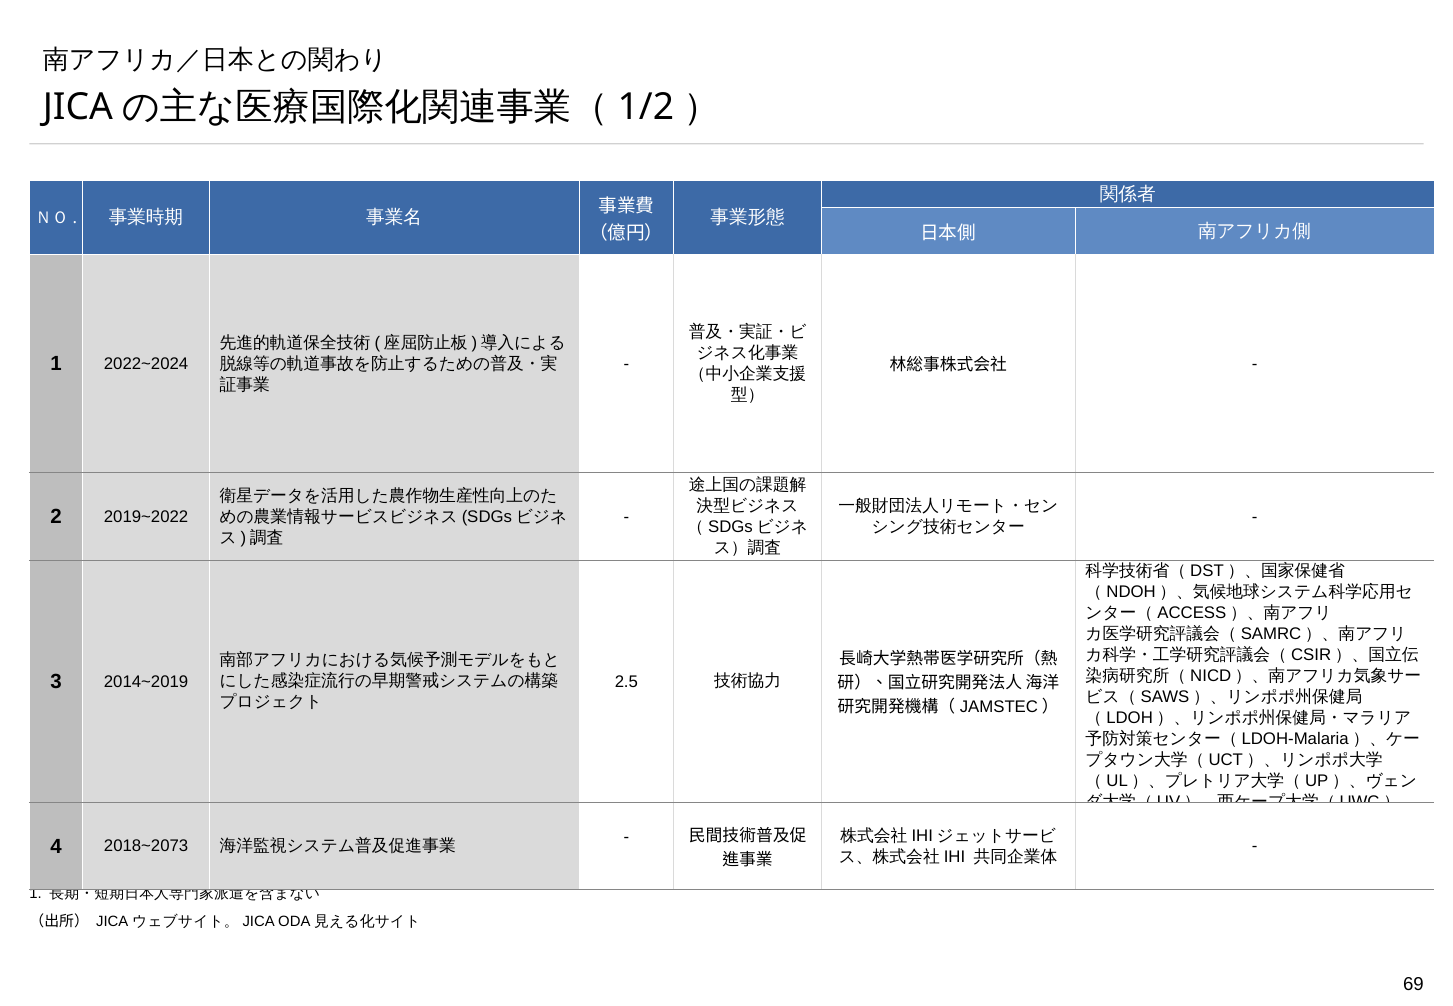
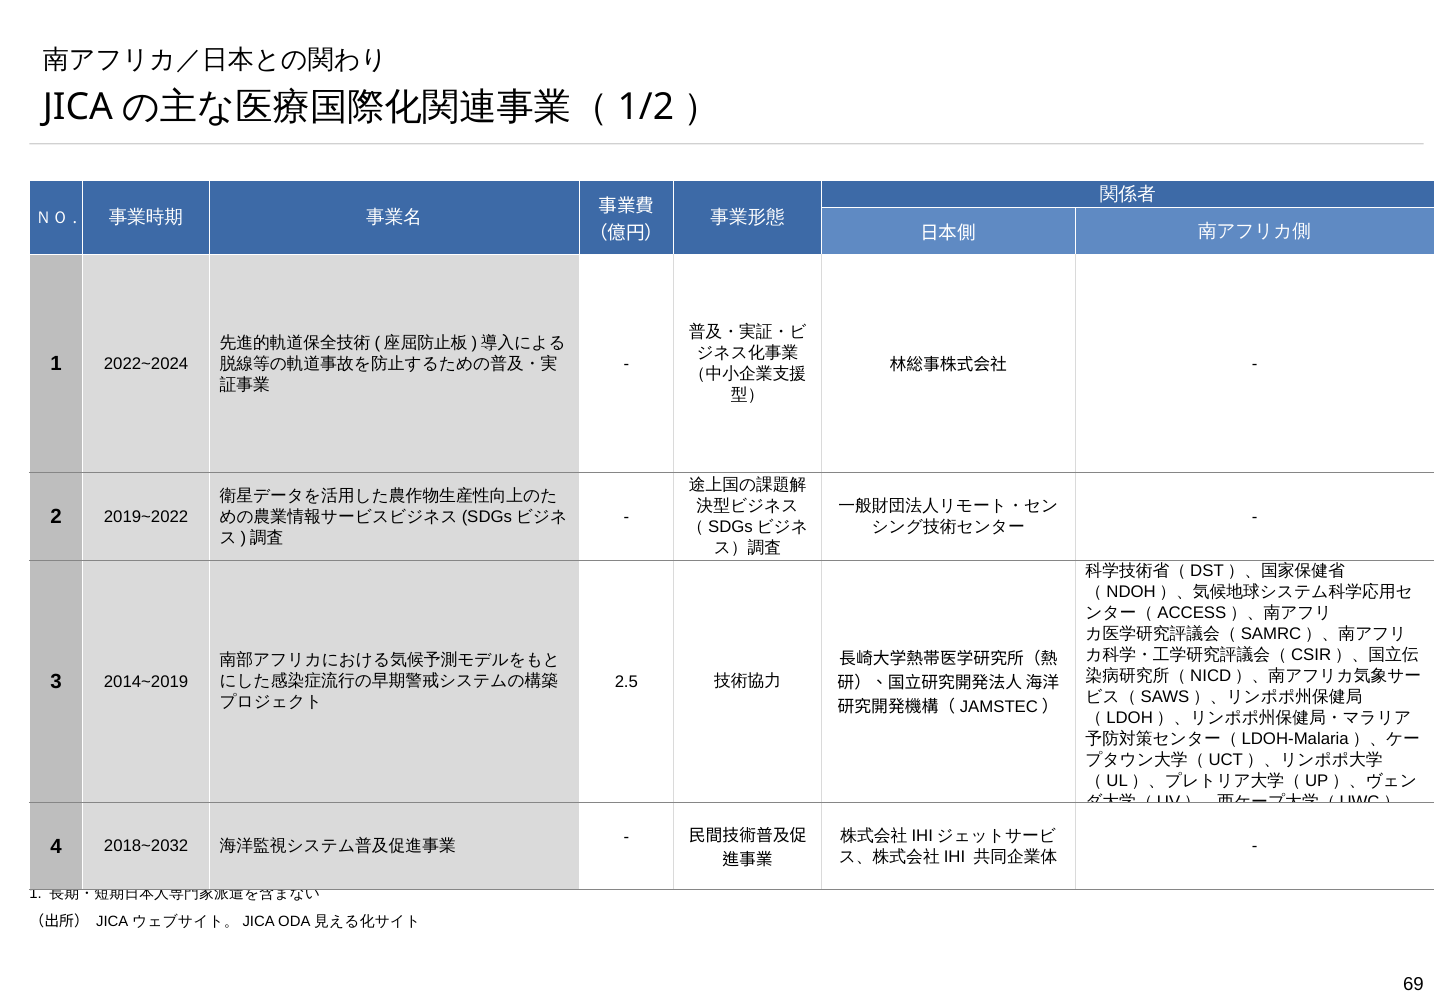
2018~2073: 2018~2073 -> 2018~2032 (146, 846)
